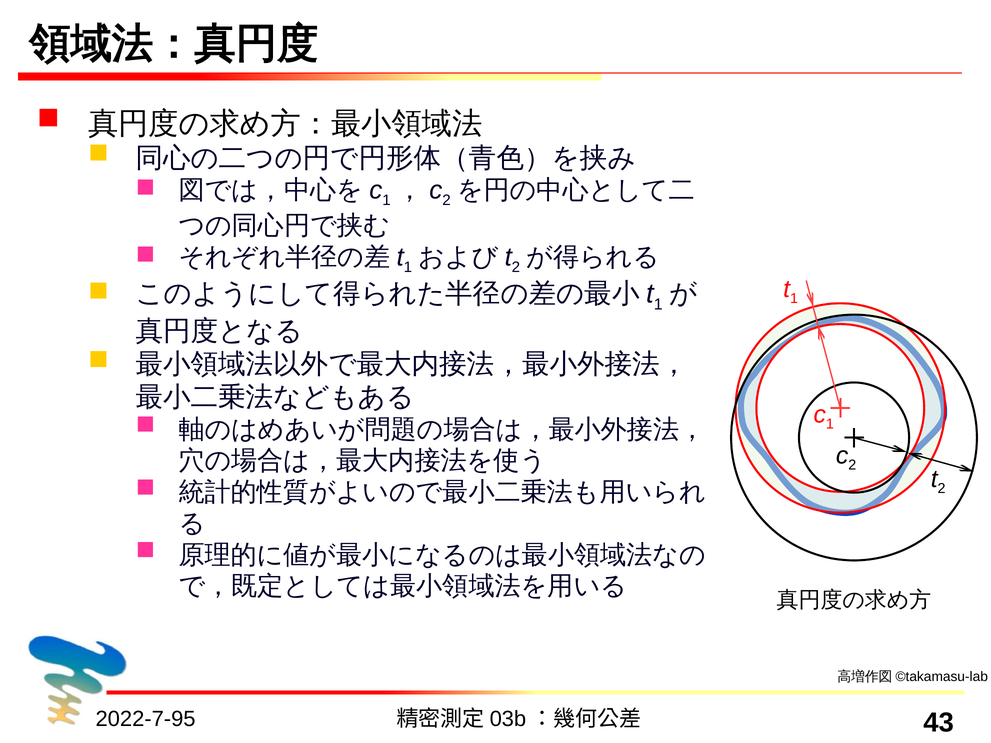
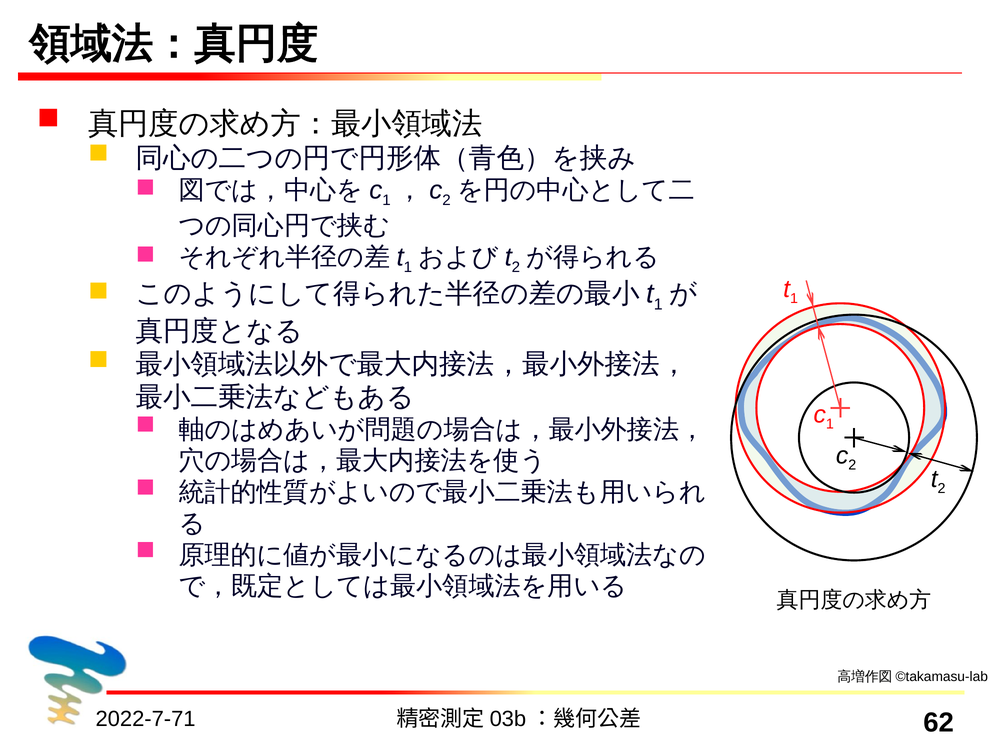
2022-7-95: 2022-7-95 -> 2022-7-71 (146, 719)
43: 43 -> 62 (939, 723)
